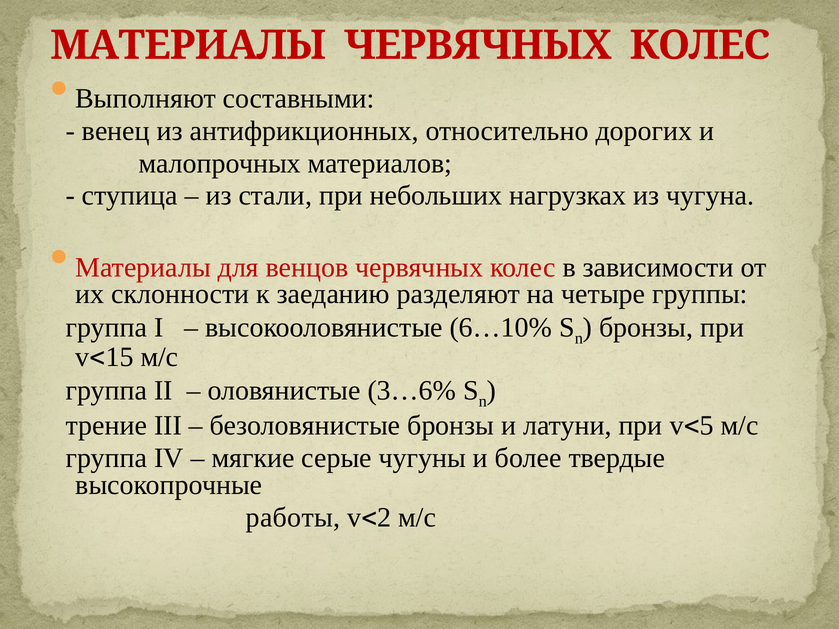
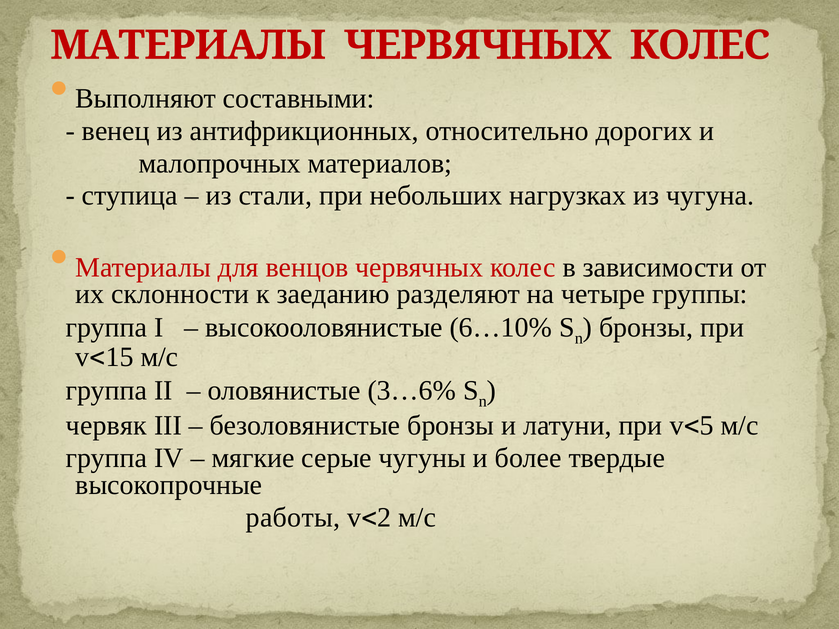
трение: трение -> червяк (106, 426)
